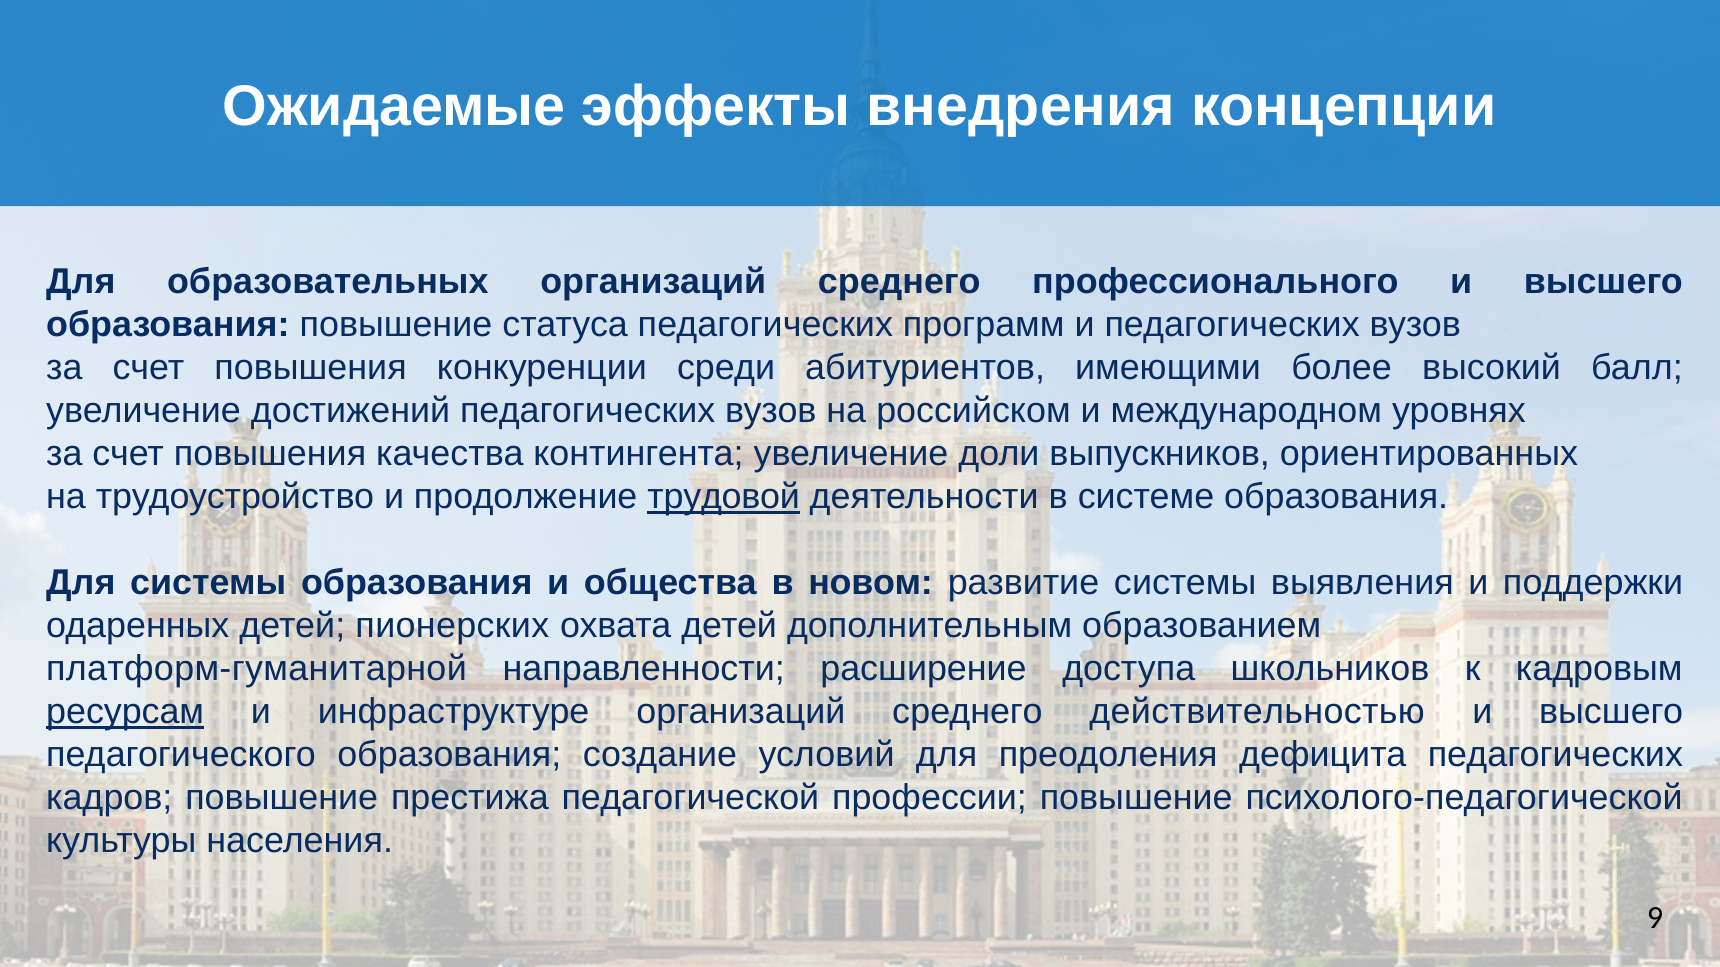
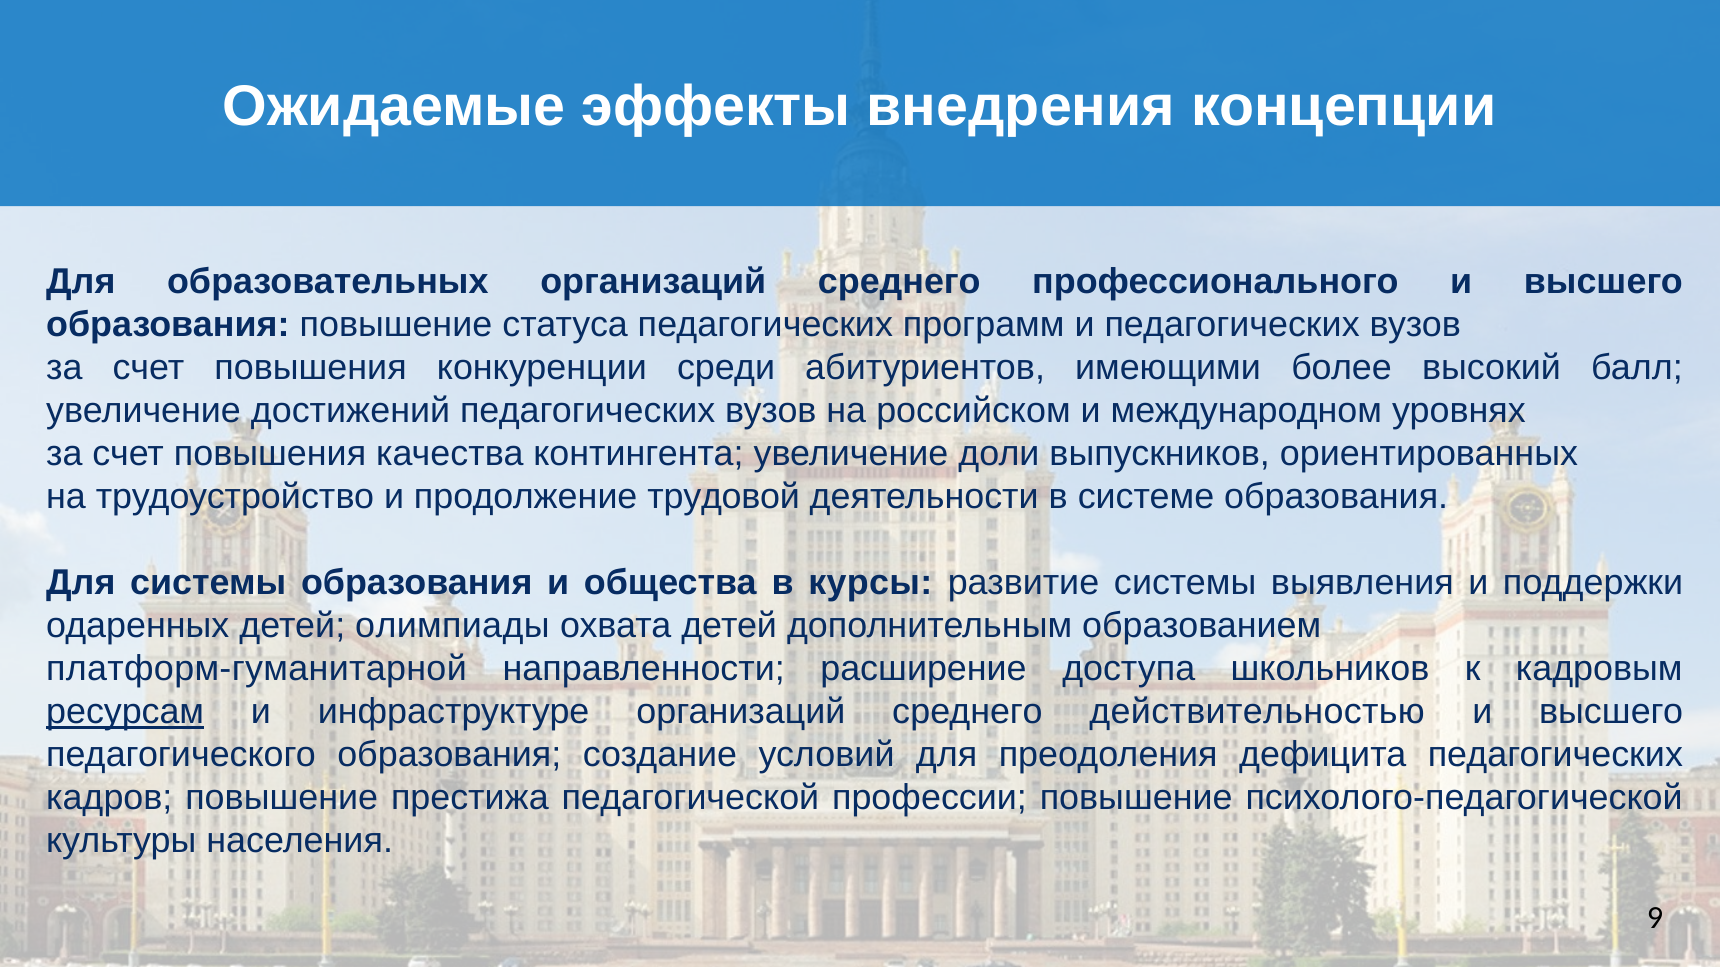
трудовой underline: present -> none (724, 497)
новом: новом -> курсы (870, 583)
пионерских: пионерских -> олимпиады (452, 626)
